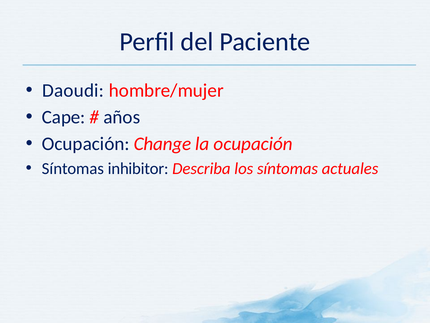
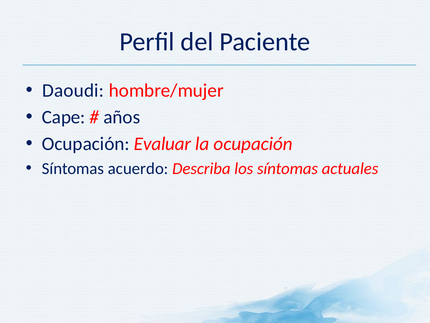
Change: Change -> Evaluar (162, 144)
inhibitor: inhibitor -> acuerdo (138, 168)
